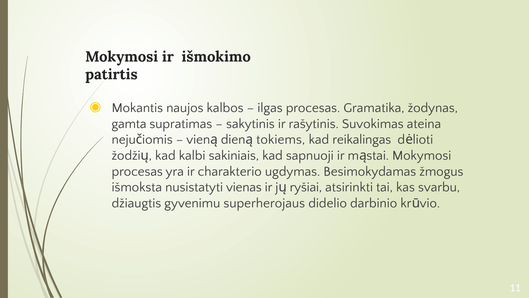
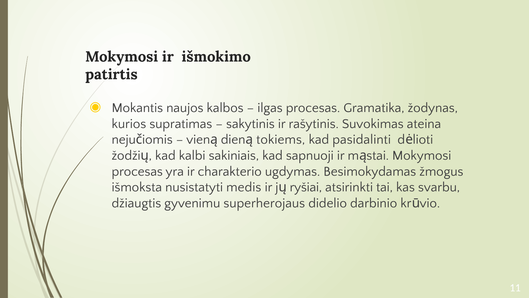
gamta: gamta -> kurios (129, 124)
reikalingas: reikalingas -> pasidalinti (362, 139)
vienas: vienas -> medis (244, 187)
